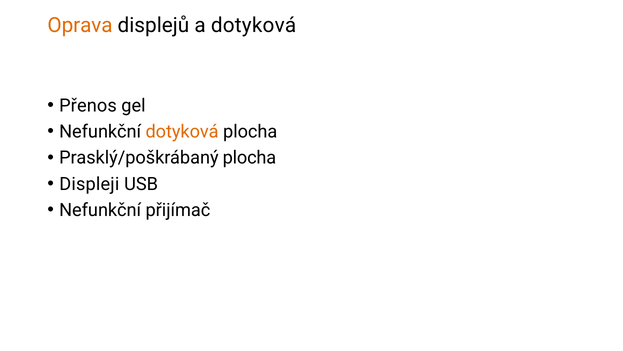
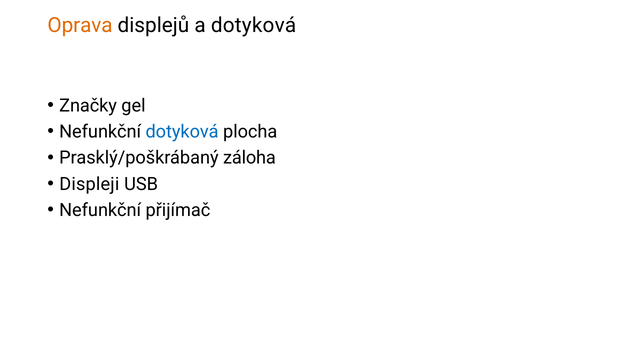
Přenos: Přenos -> Značky (88, 105)
dotyková colour: orange -> blue (182, 131)
Prasklý/poškrábaný plocha: plocha -> záloha (249, 158)
